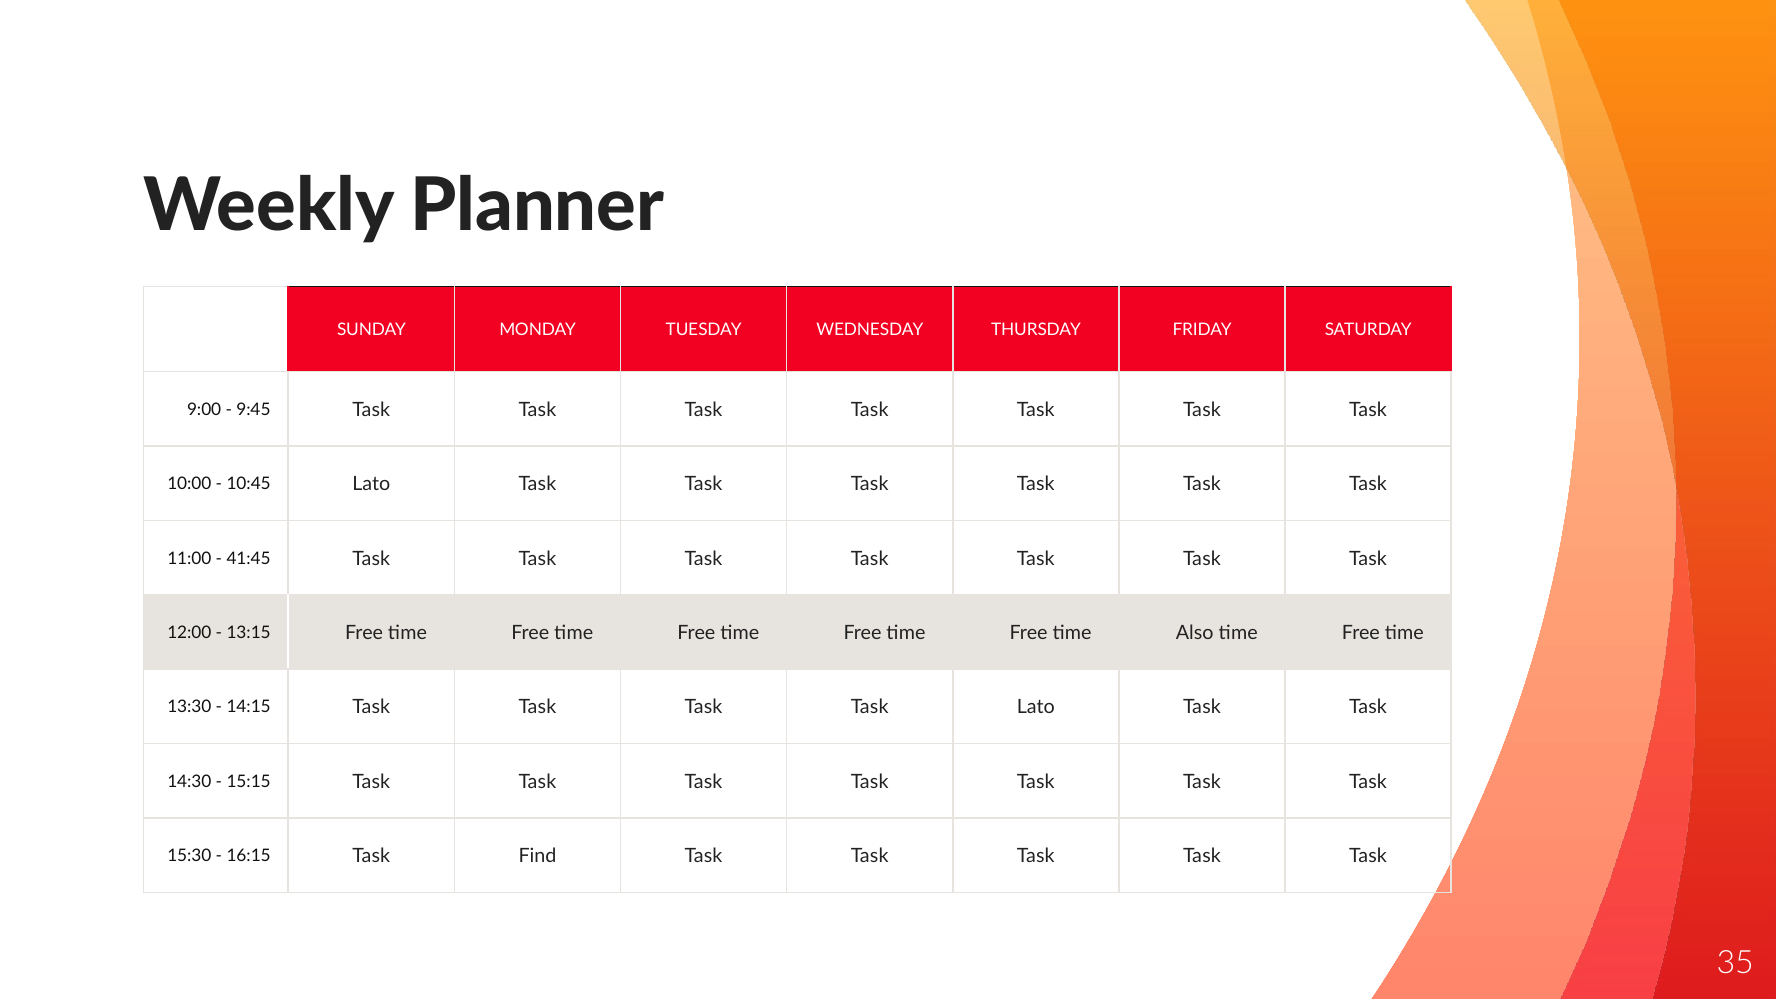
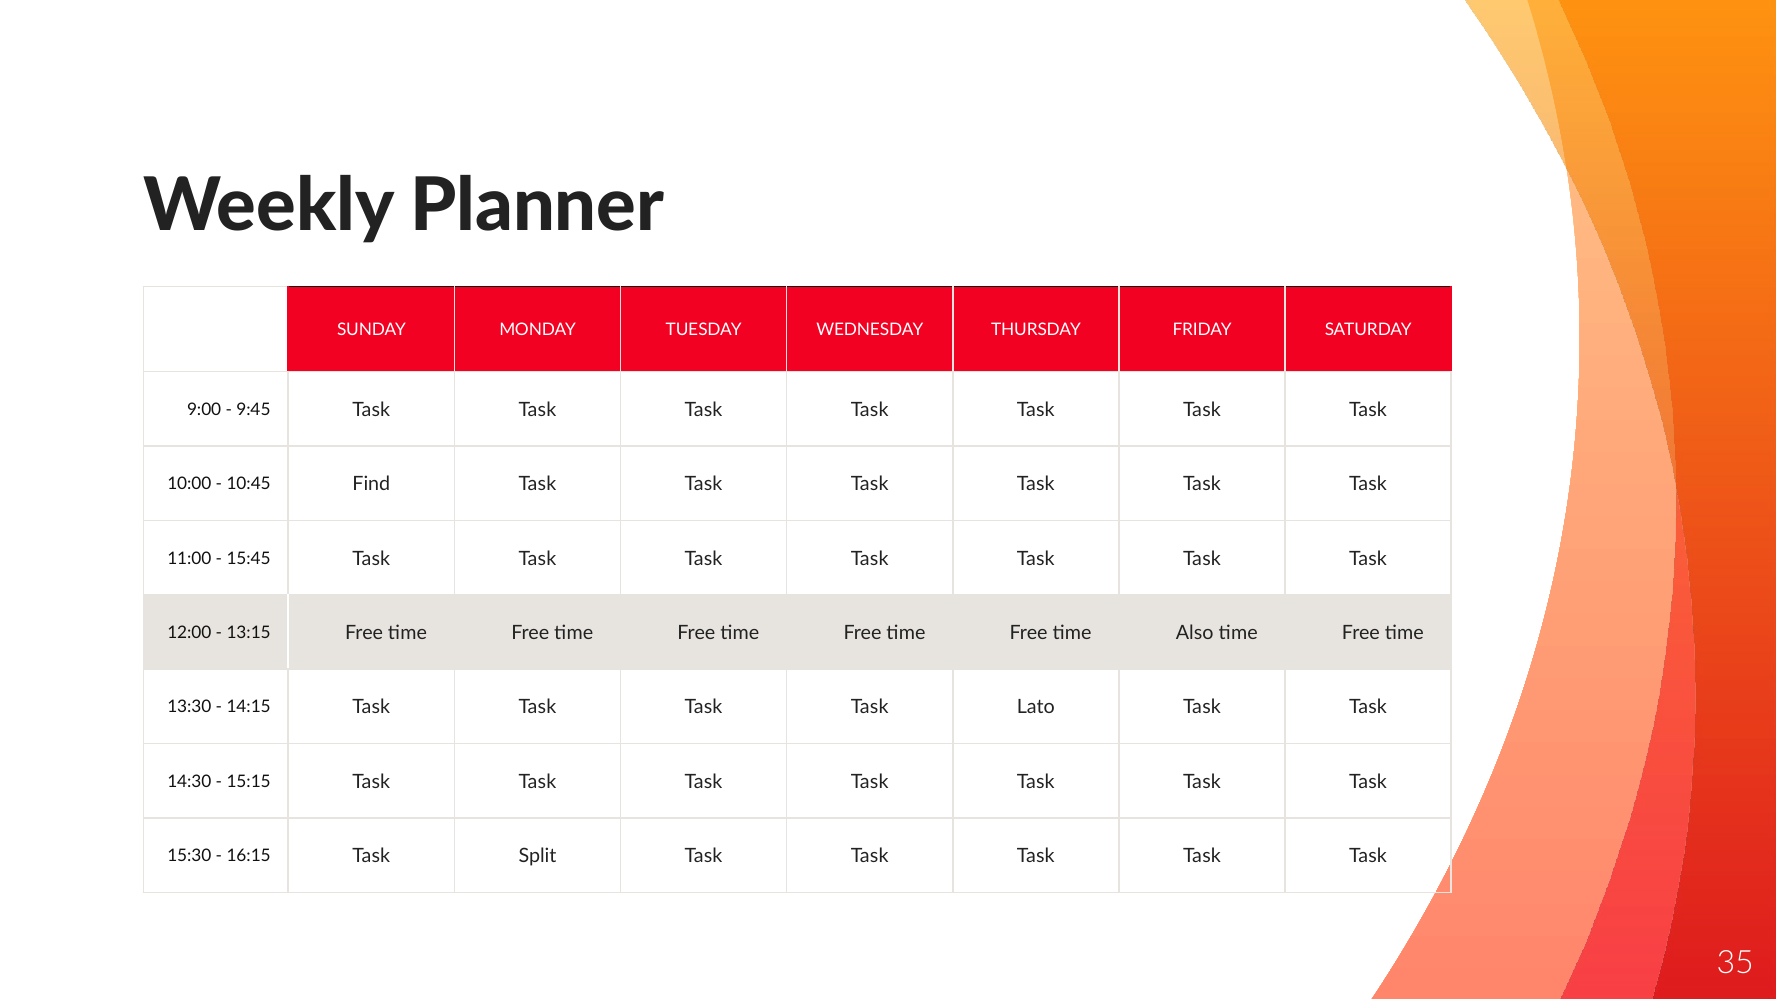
10:45 Lato: Lato -> Find (371, 484)
41:45: 41:45 -> 15:45 (249, 558)
Find: Find -> Split (537, 856)
